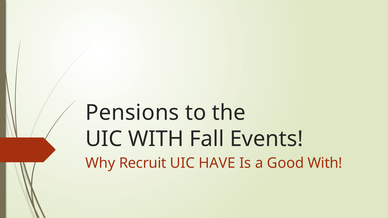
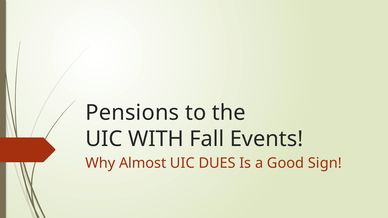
Recruit: Recruit -> Almost (143, 163)
HAVE: HAVE -> DUES (217, 163)
Good With: With -> Sign (325, 163)
